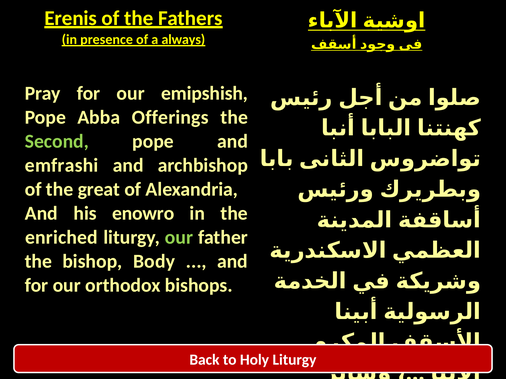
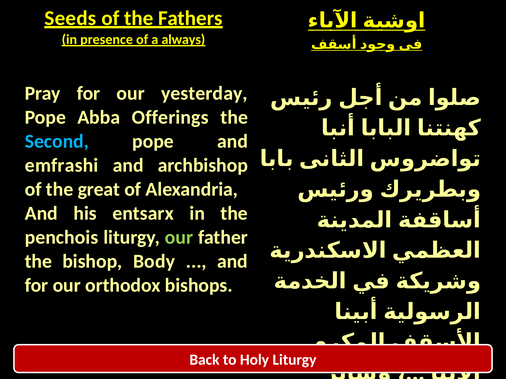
Erenis: Erenis -> Seeds (70, 18)
emipshish: emipshish -> yesterday (204, 93)
Second colour: light green -> light blue (57, 141)
enowro: enowro -> entsarx (143, 214)
enriched: enriched -> penchois (62, 238)
